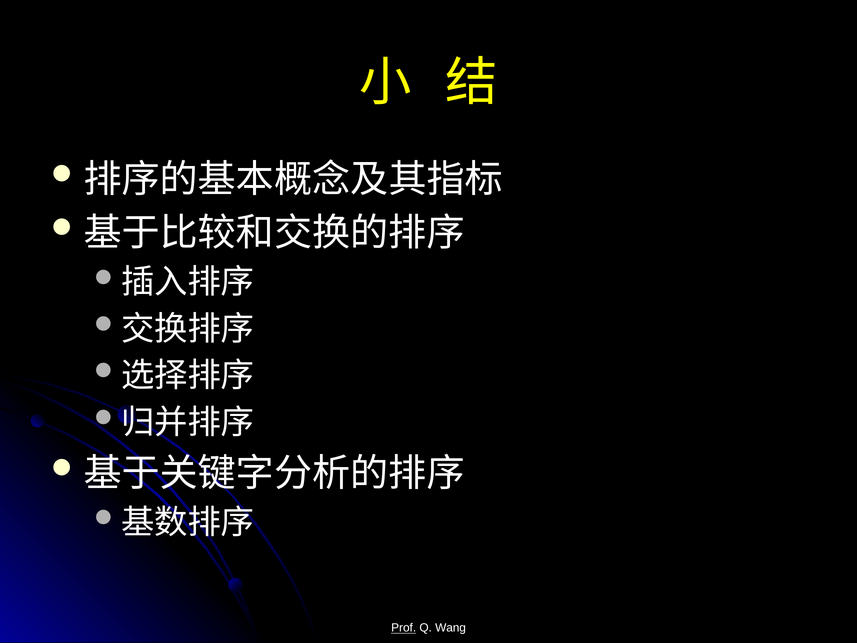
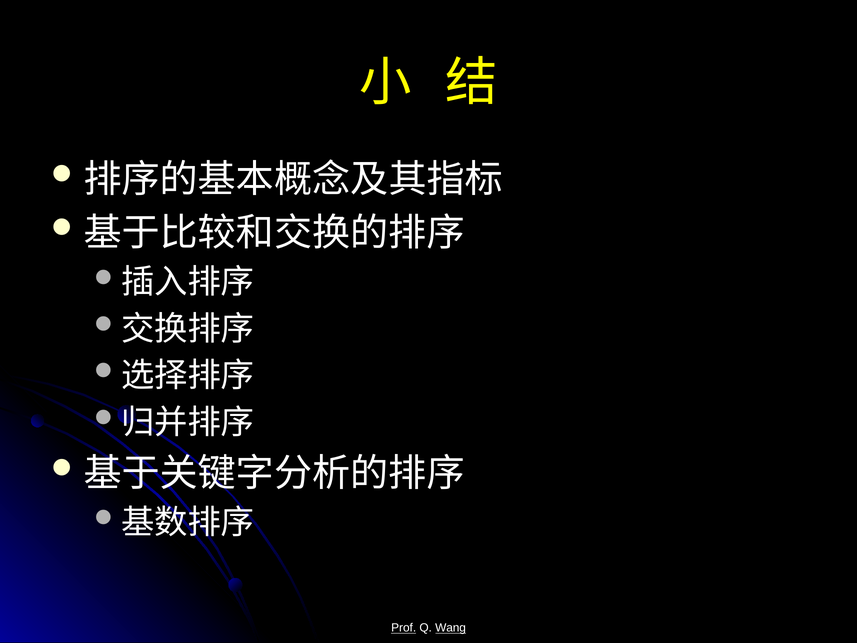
Wang underline: none -> present (451, 628)
